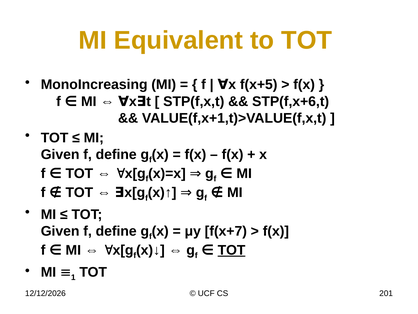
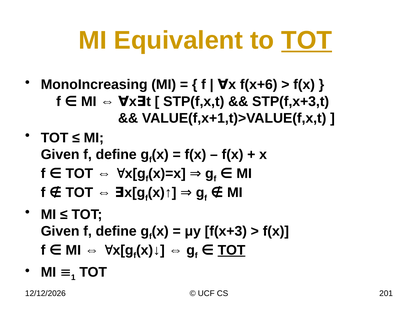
TOT underline: none -> present (307, 40)
f(x+5: f(x+5 -> f(x+6 (259, 85)
STP(f,x+6,t: STP(f,x+6,t -> STP(f,x+3,t (291, 101)
f(x+7: f(x+7 -> f(x+3 (226, 231)
